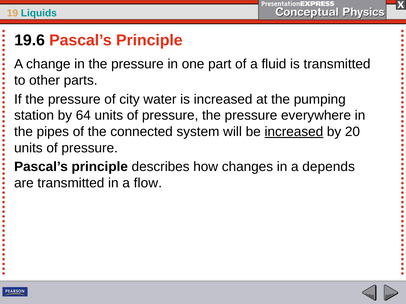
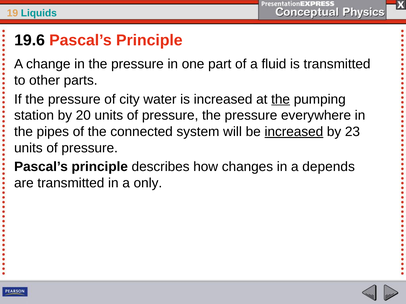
the underline: none -> present (281, 99)
64: 64 -> 20 (83, 116)
20: 20 -> 23 (352, 132)
flow: flow -> only (148, 183)
